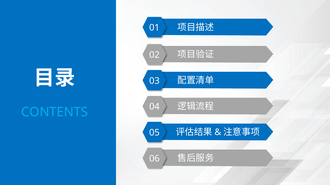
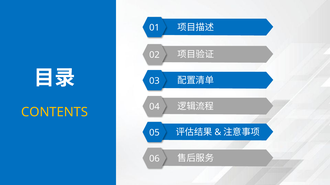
CONTENTS colour: light blue -> yellow (55, 112)
